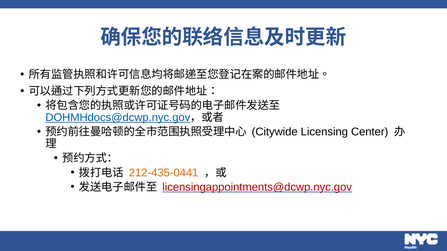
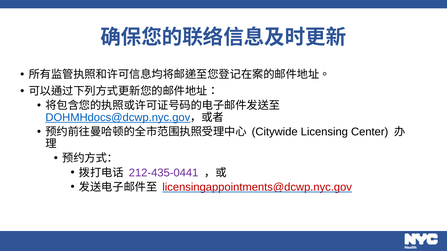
212-435-0441 colour: orange -> purple (164, 173)
